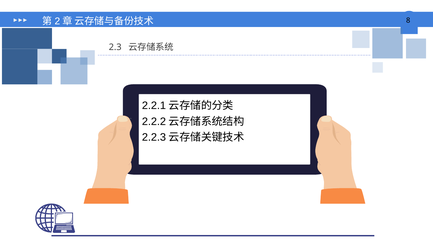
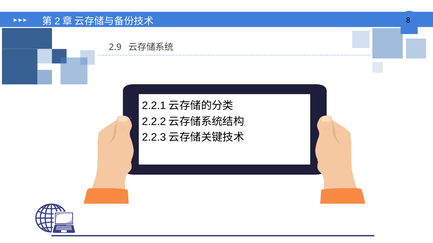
2.3: 2.3 -> 2.9 (115, 47)
